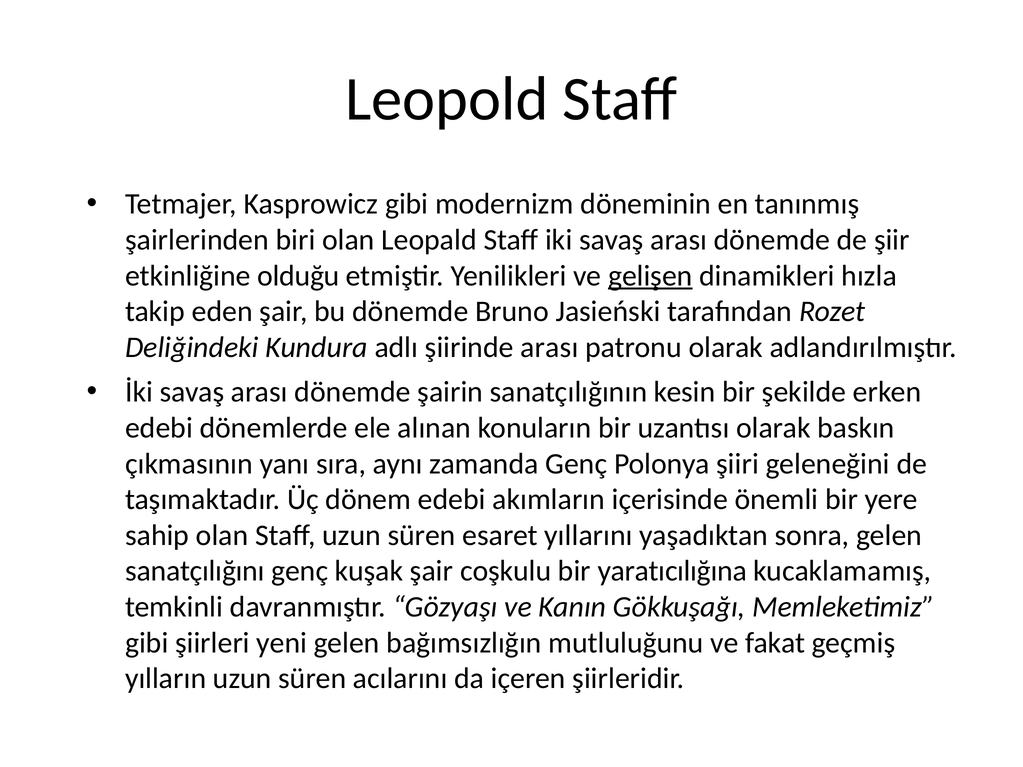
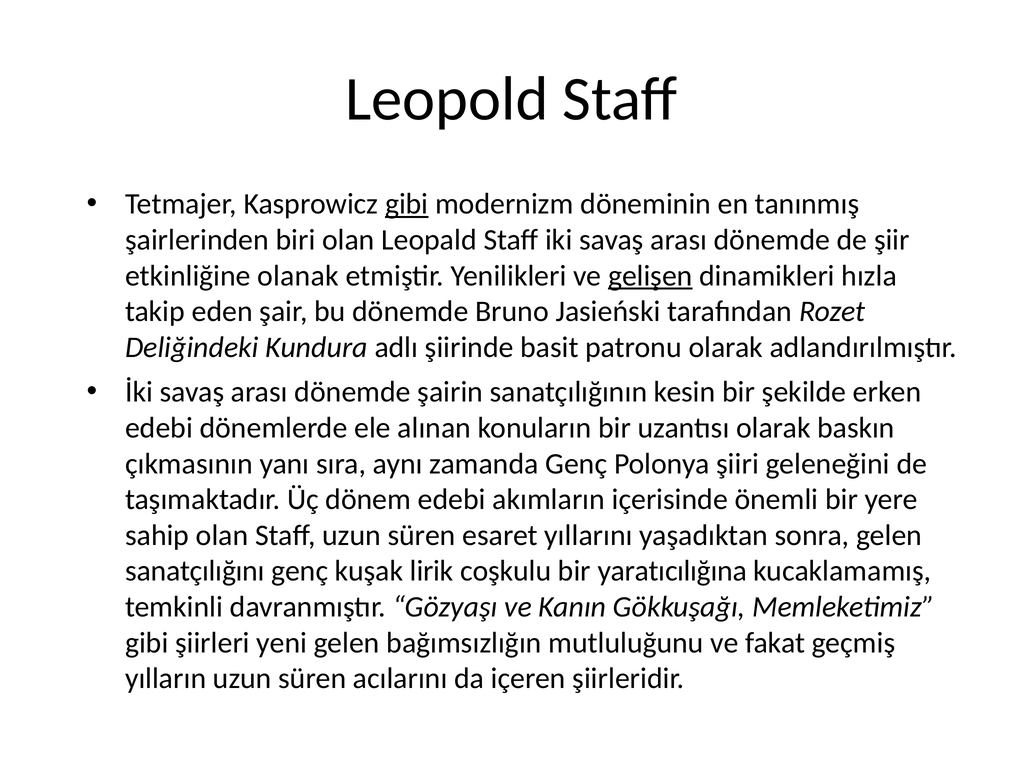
gibi underline: none -> present (407, 204)
olduğu: olduğu -> olanak (298, 276)
şiirinde arası: arası -> basit (549, 347)
kuşak şair: şair -> lirik (432, 571)
